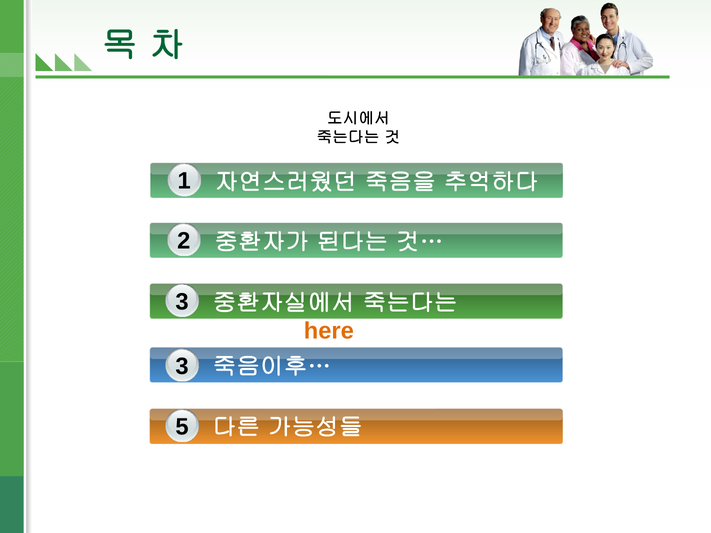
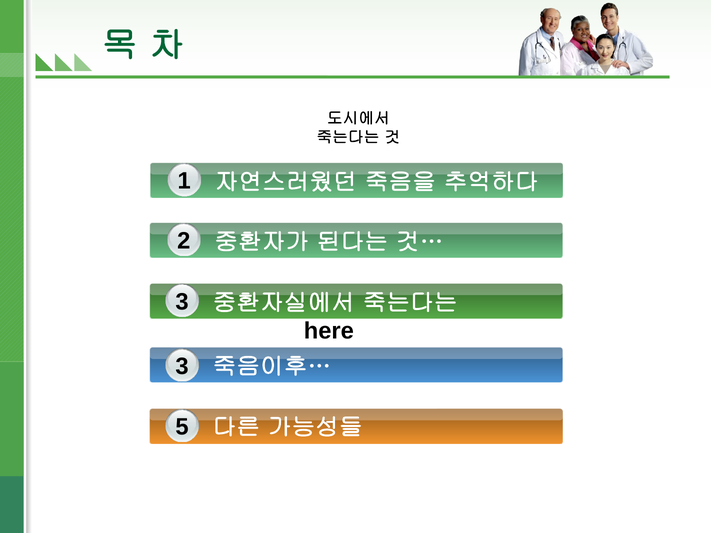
here colour: orange -> black (329, 331)
